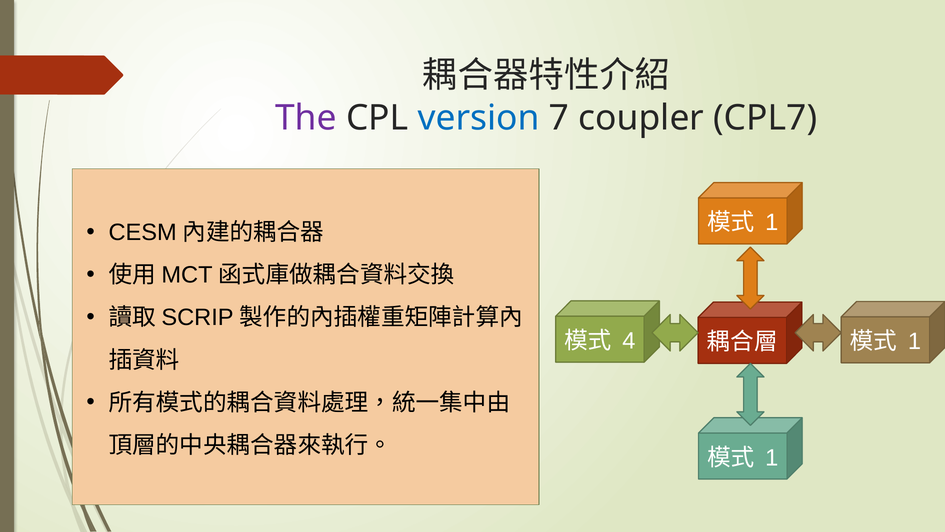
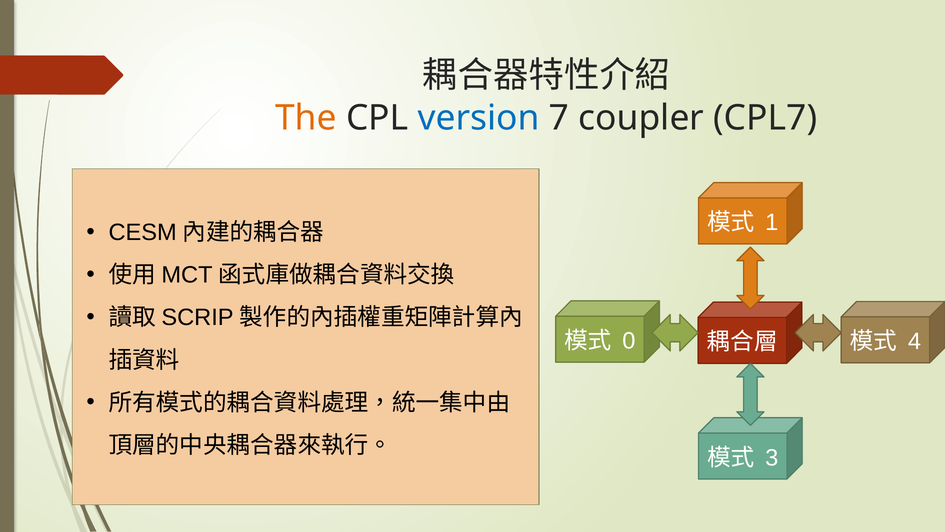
The colour: purple -> orange (306, 118)
4: 4 -> 0 (629, 341)
1: 1 -> 4 (914, 341)
1: 1 -> 3 (772, 457)
